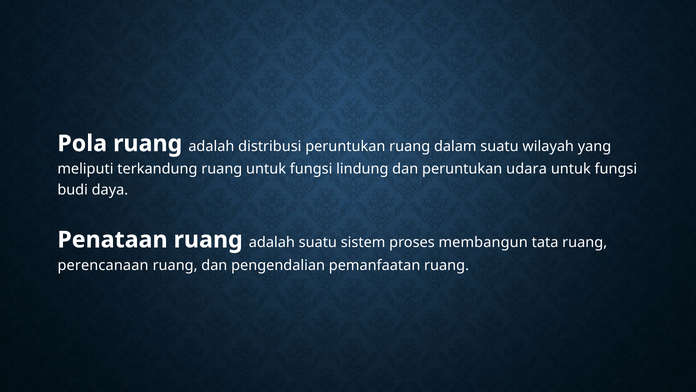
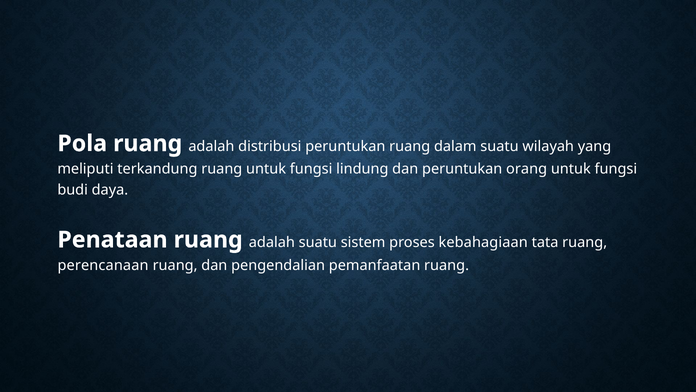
udara: udara -> orang (527, 169)
membangun: membangun -> kebahagiaan (483, 242)
